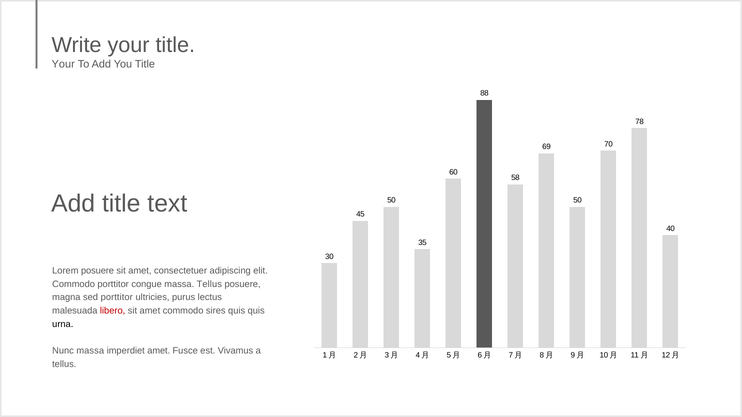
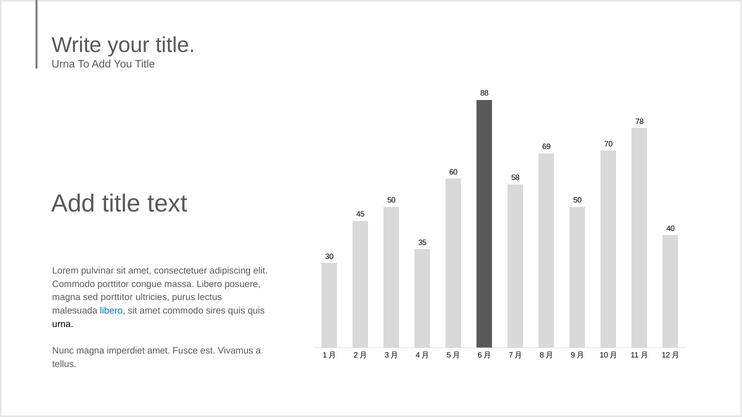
Your: Your -> Urna (63, 64)
Lorem posuere: posuere -> pulvinar (97, 271)
massa Tellus: Tellus -> Libero (209, 284)
libero colour: red -> blue (113, 311)
Nunc massa: massa -> magna (90, 351)
